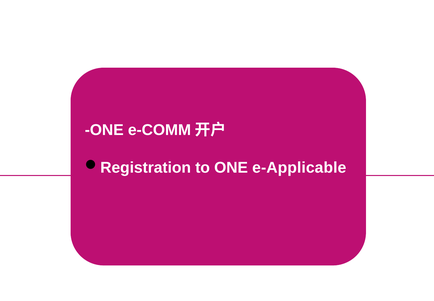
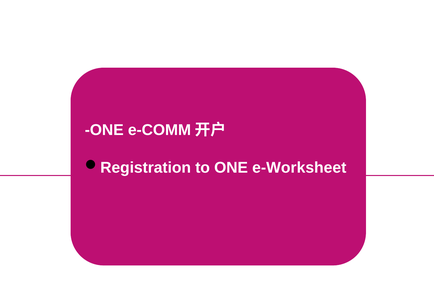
e-Applicable: e-Applicable -> e-Worksheet (299, 167)
